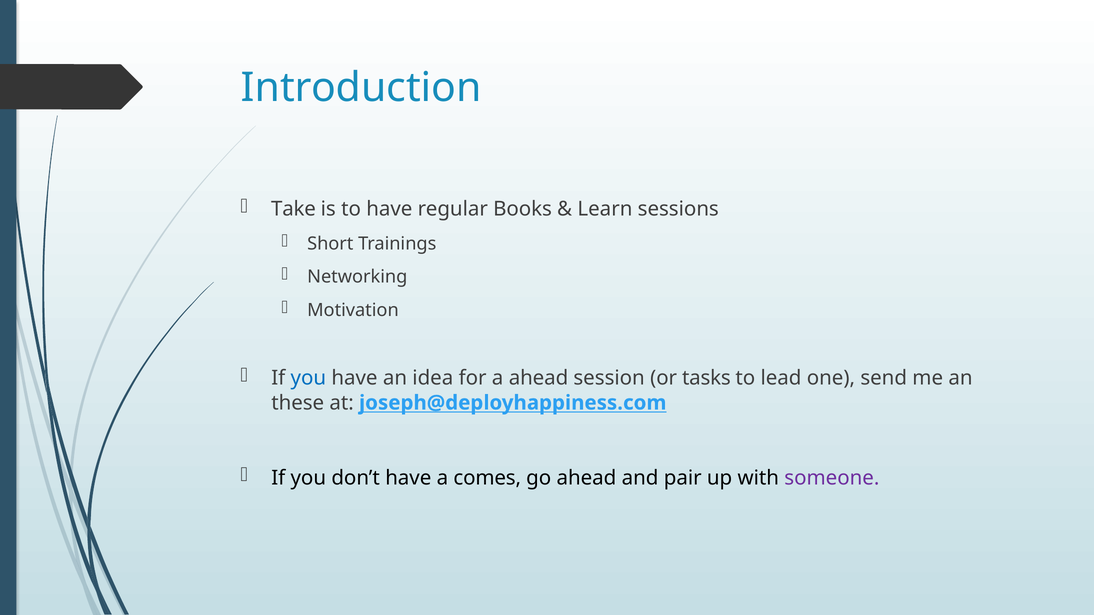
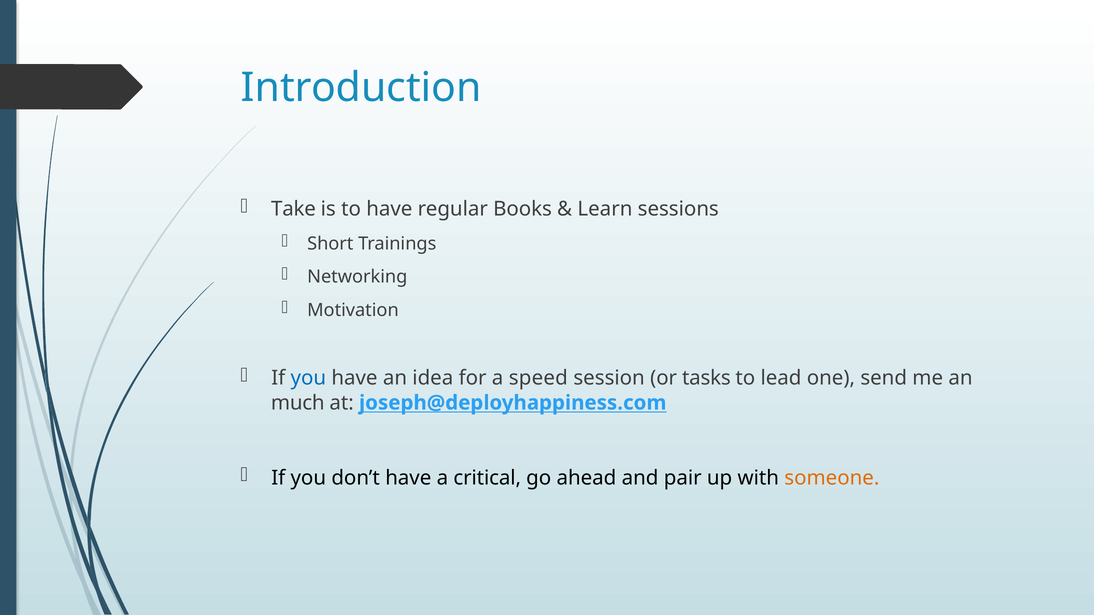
a ahead: ahead -> speed (538, 378)
these: these -> much (298, 403)
comes: comes -> critical (487, 478)
someone colour: purple -> orange (832, 478)
